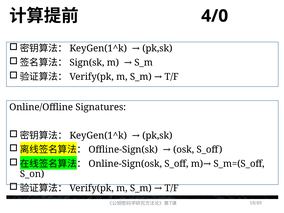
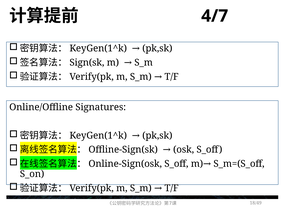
4/0: 4/0 -> 4/7 (215, 16)
